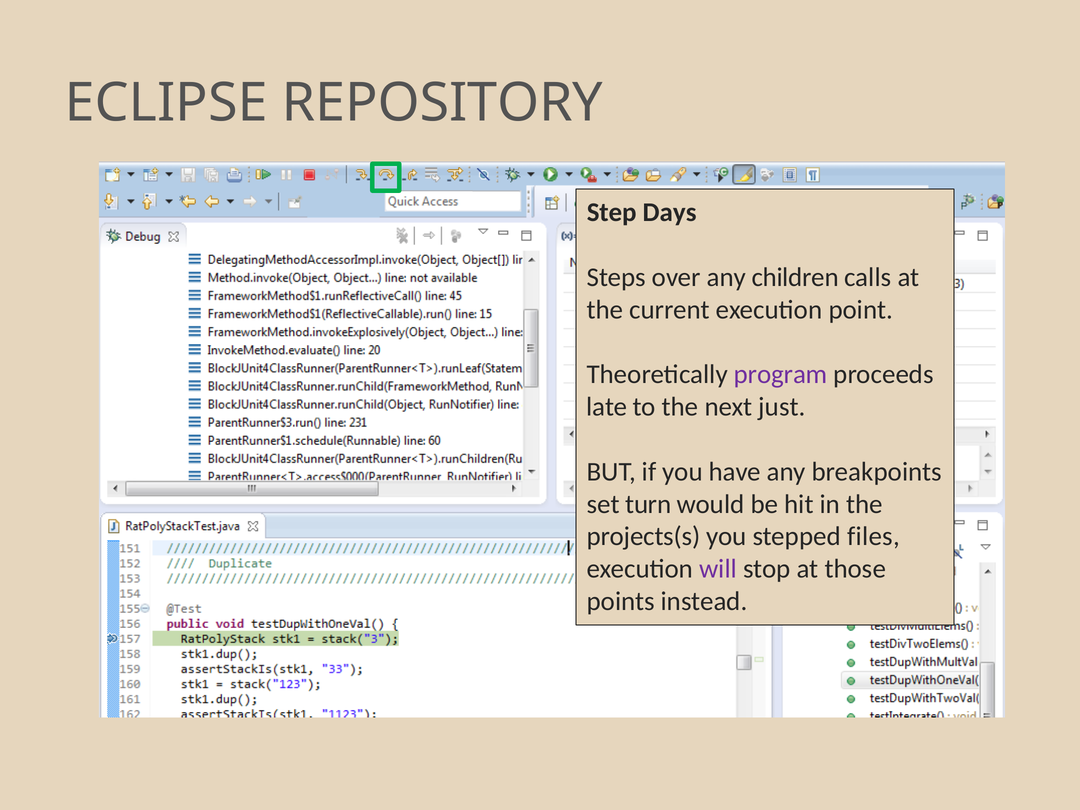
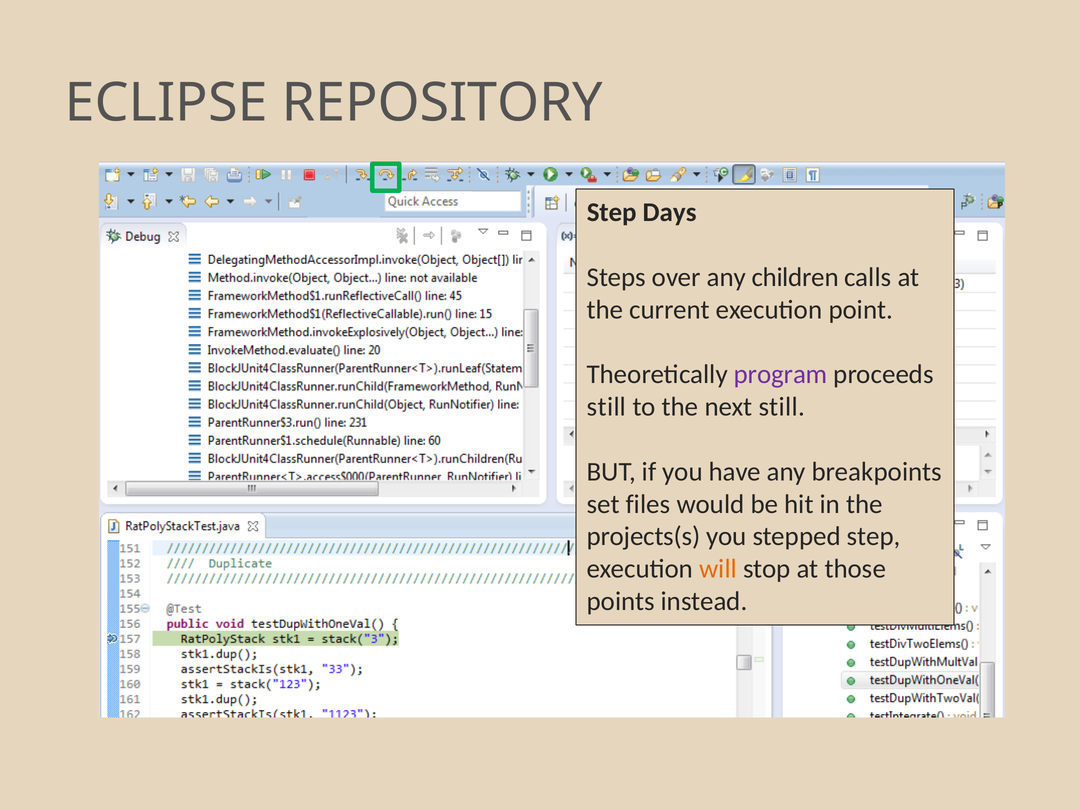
late: late -> still (607, 407)
next just: just -> still (782, 407)
turn: turn -> files (648, 504)
stepped files: files -> step (874, 536)
will colour: purple -> orange (718, 569)
